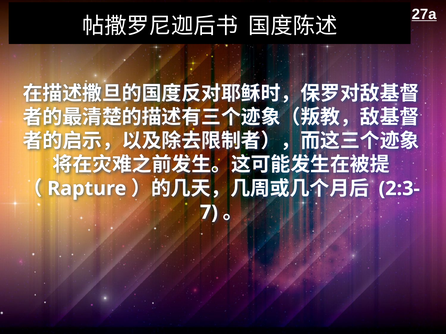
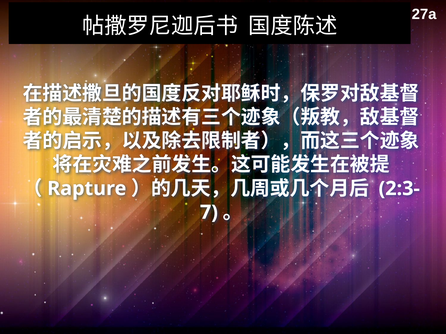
27a underline: present -> none (424, 14)
